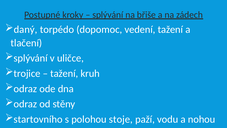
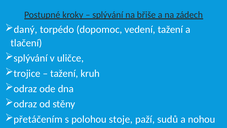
startovního: startovního -> přetáčením (38, 119)
vodu: vodu -> sudů (168, 119)
